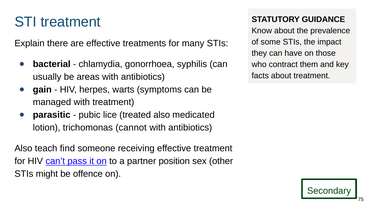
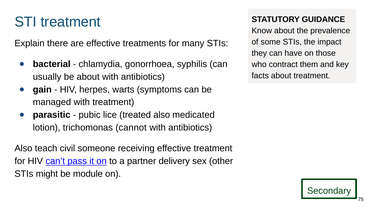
be areas: areas -> about (88, 77)
find: find -> civil (67, 148)
position: position -> delivery (174, 161)
offence: offence -> module (88, 173)
